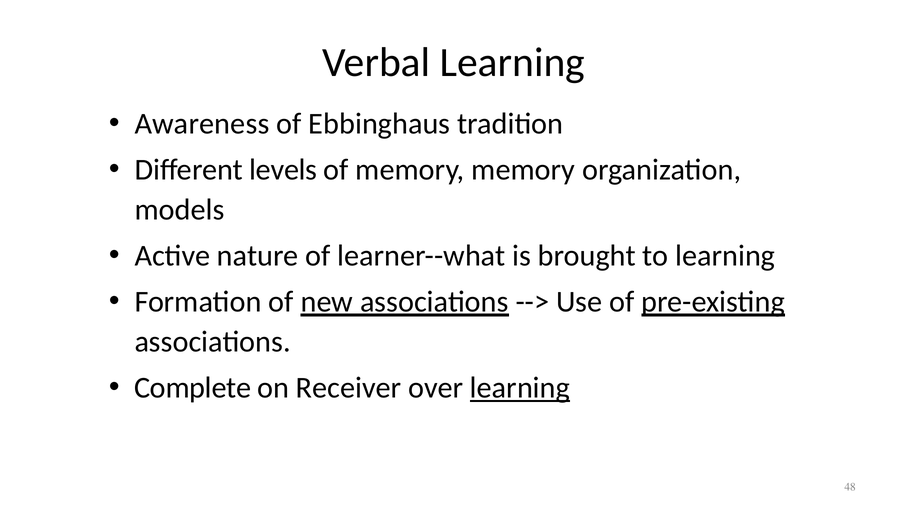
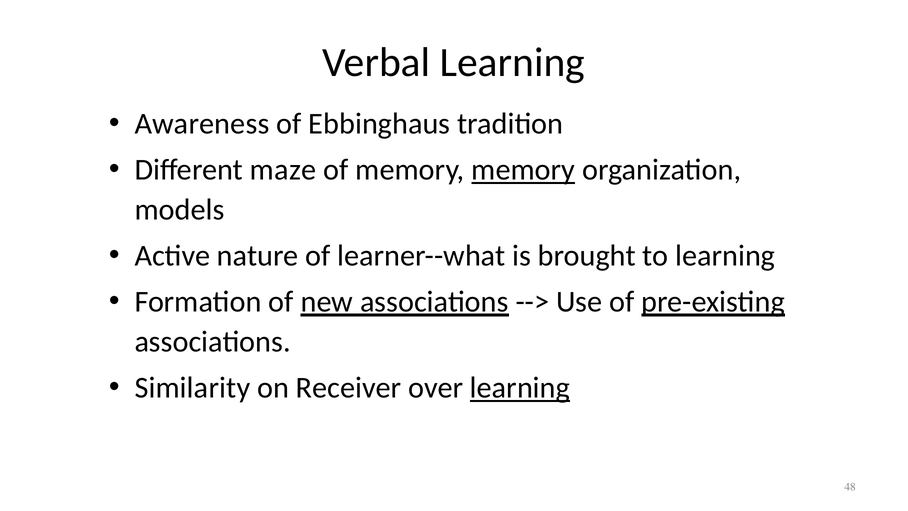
levels: levels -> maze (283, 170)
memory underline: none -> present (523, 170)
Complete: Complete -> Similarity (192, 388)
